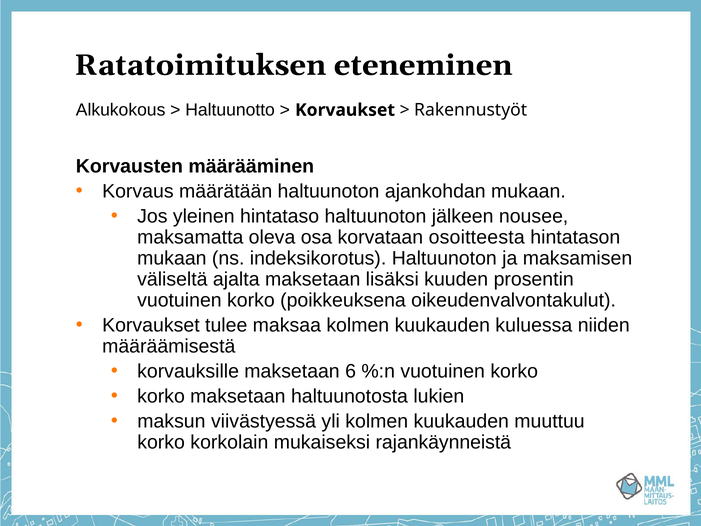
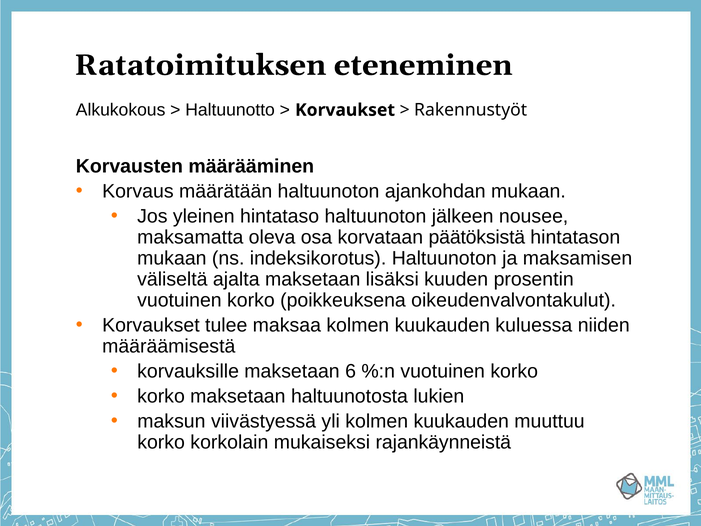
osoitteesta: osoitteesta -> päätöksistä (477, 237)
